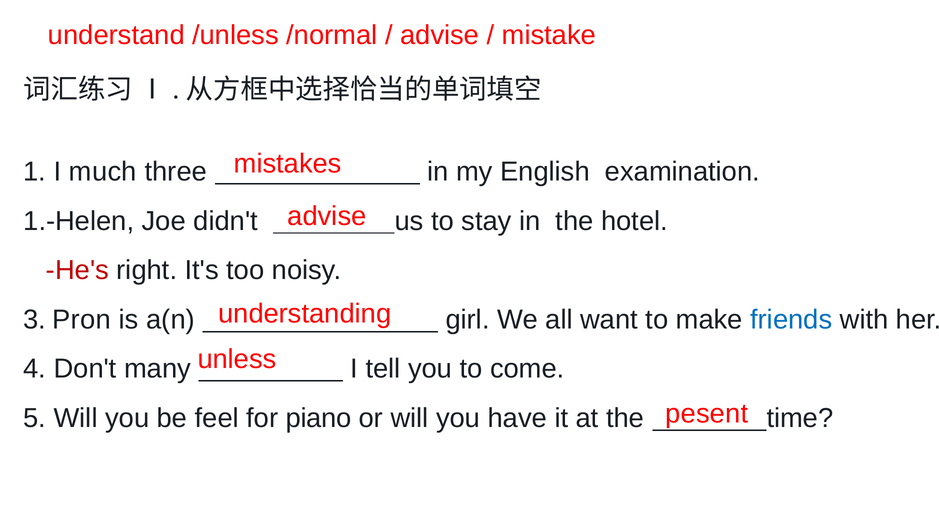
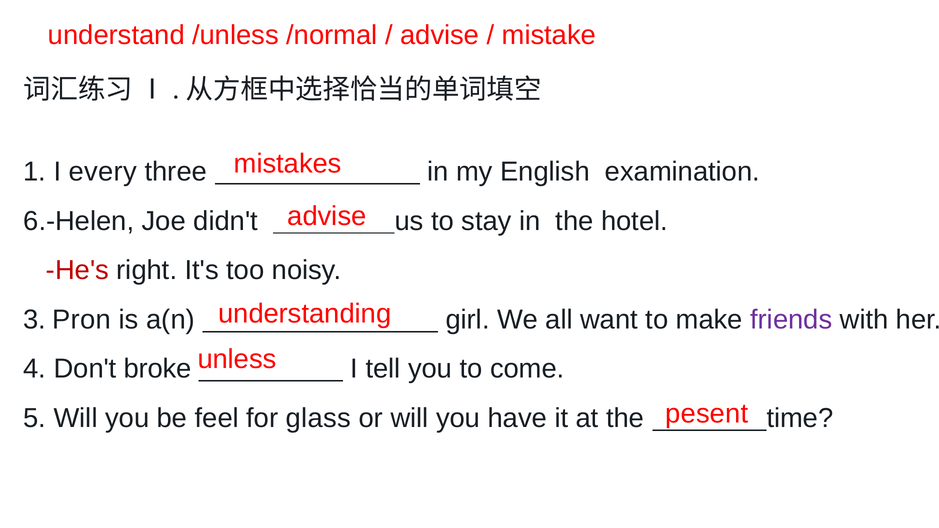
much: much -> every (103, 172)
1.-Helen: 1.-Helen -> 6.-Helen (79, 221)
friends colour: blue -> purple (791, 320)
many: many -> broke (158, 369)
piano: piano -> glass (318, 418)
